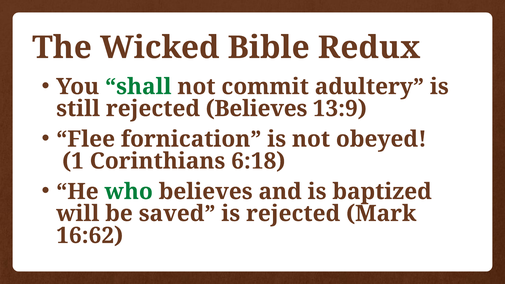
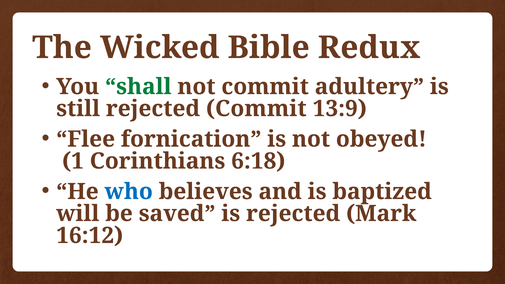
rejected Believes: Believes -> Commit (256, 109)
who colour: green -> blue (129, 192)
16:62: 16:62 -> 16:12 (90, 236)
